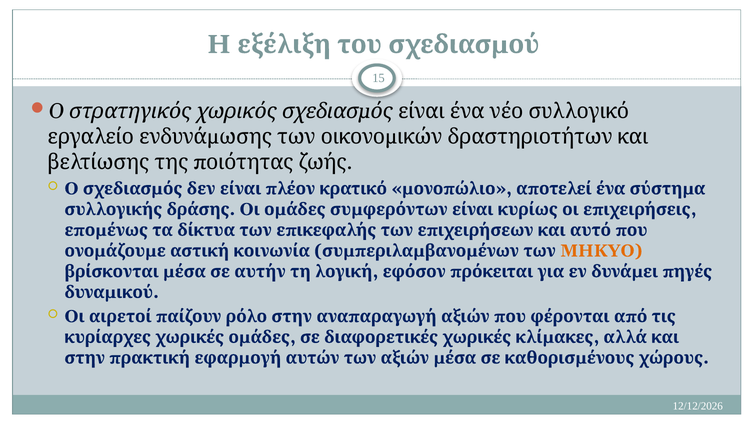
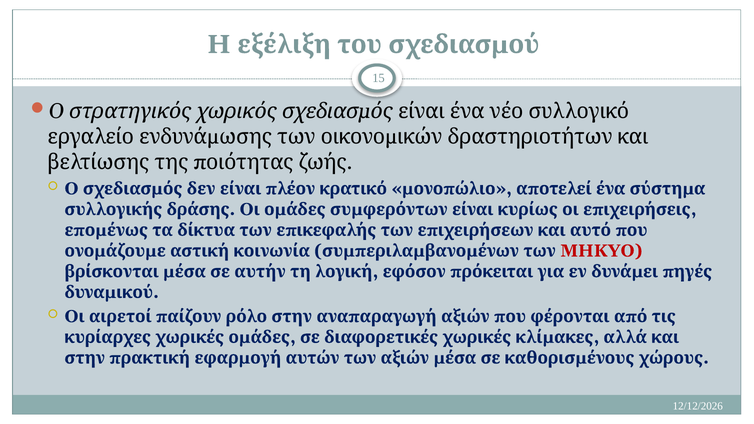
ΜΗΚΥΟ colour: orange -> red (601, 251)
